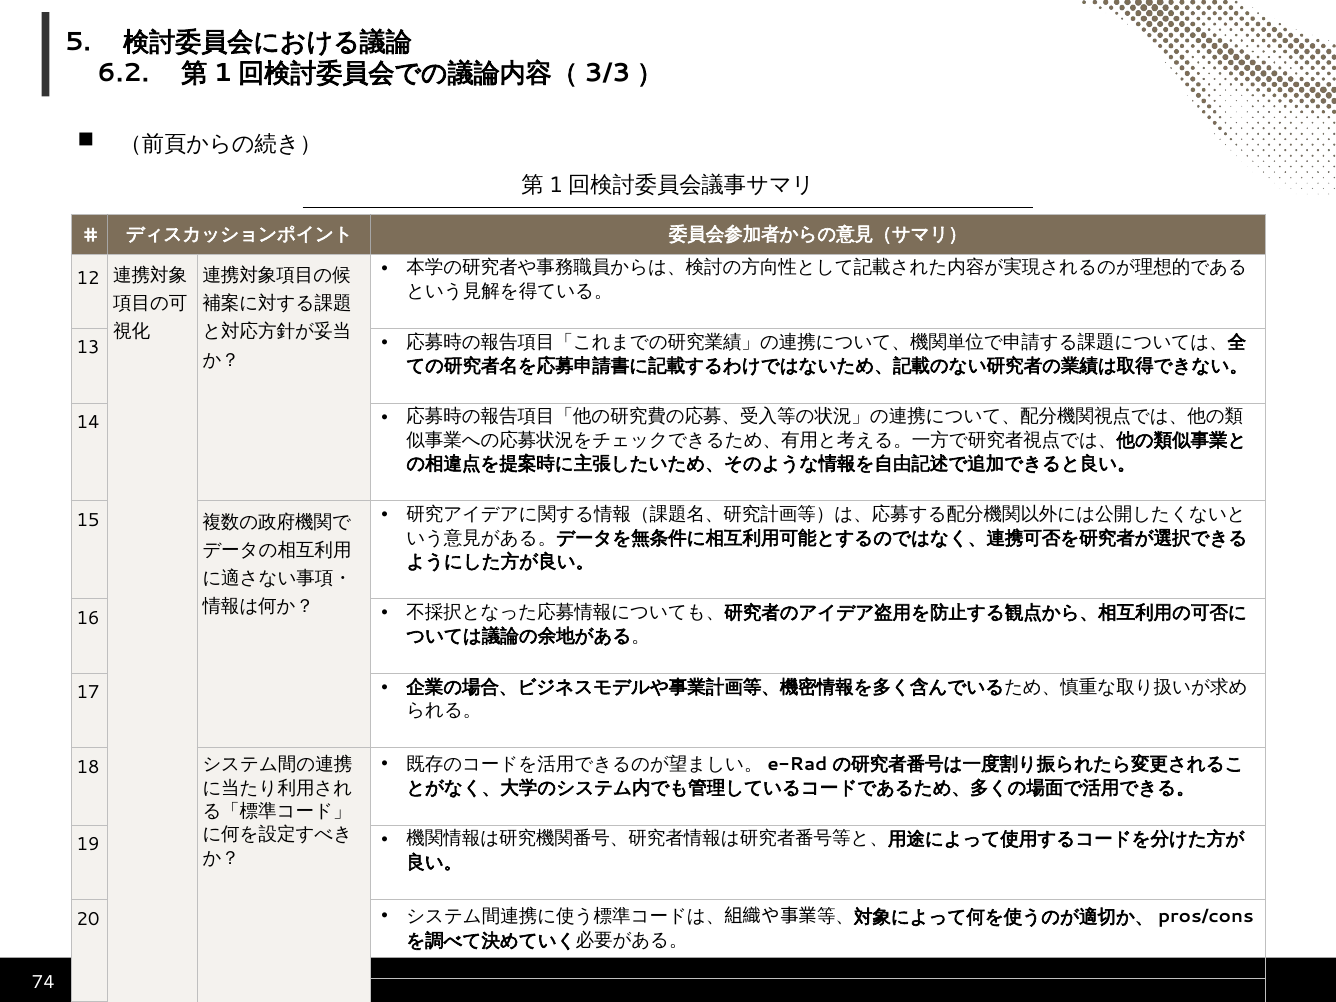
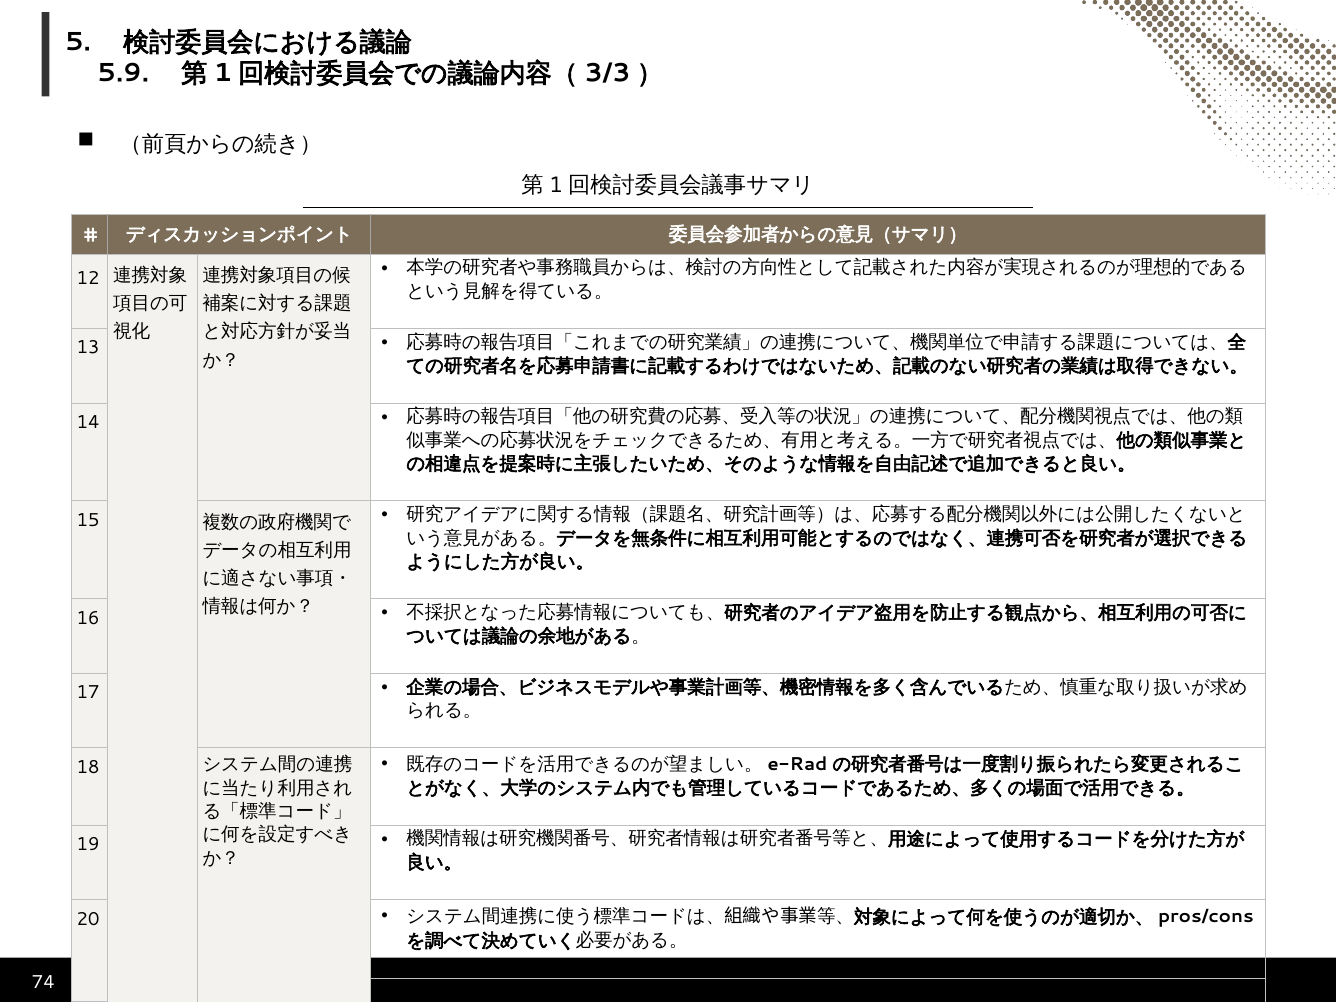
6.2: 6.2 -> 5.9 (123, 73)
